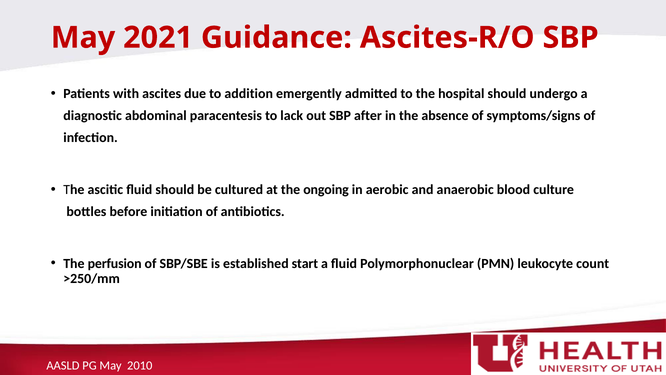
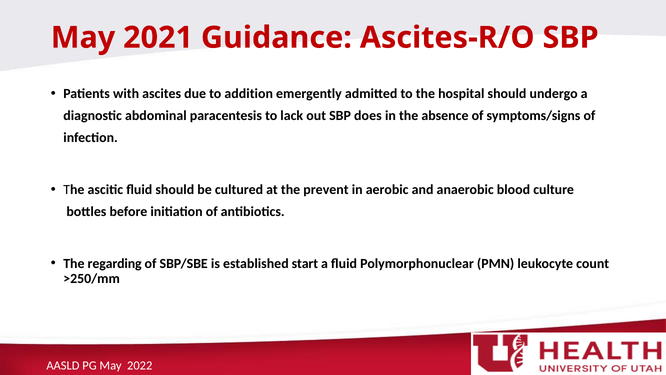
after: after -> does (368, 116)
ongoing: ongoing -> prevent (326, 189)
perfusion: perfusion -> regarding (115, 263)
2010: 2010 -> 2022 (140, 365)
